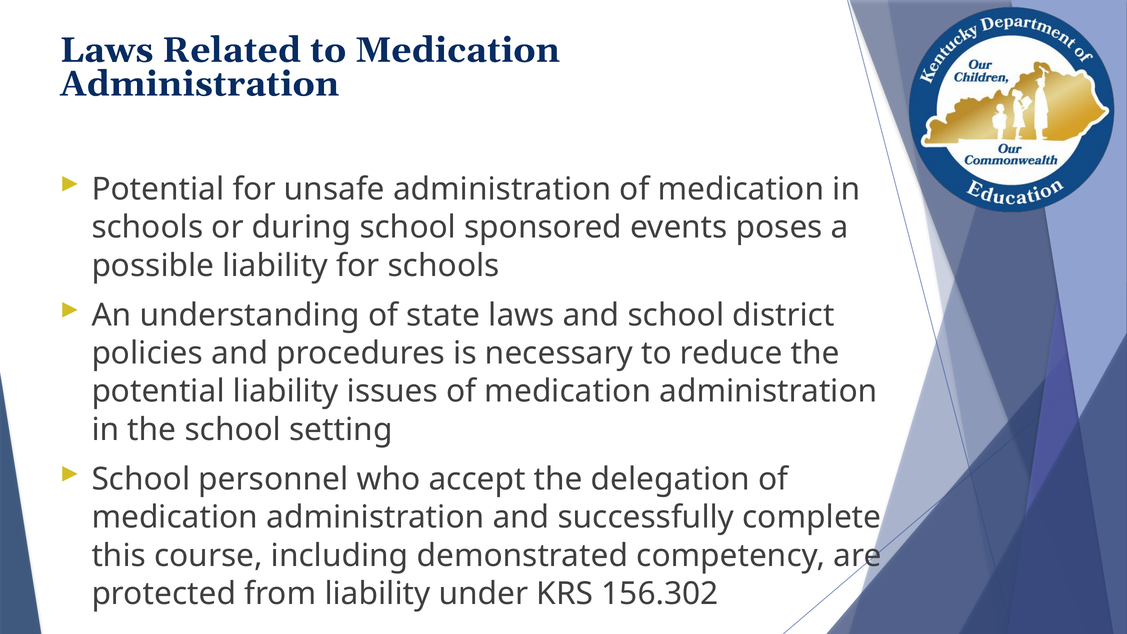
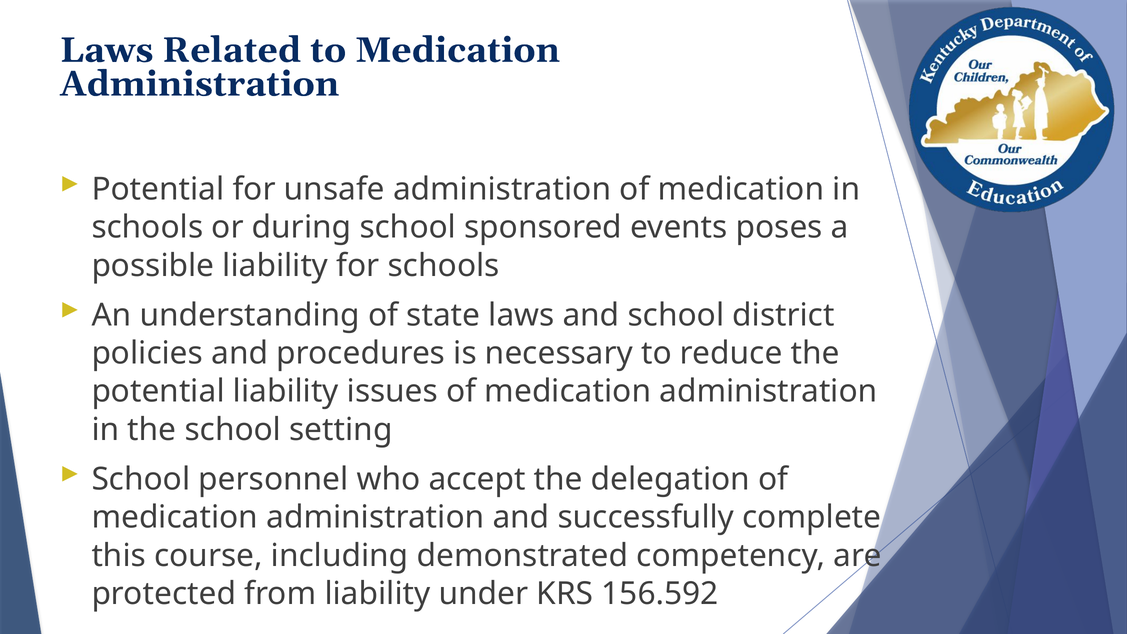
156.302: 156.302 -> 156.592 (660, 594)
